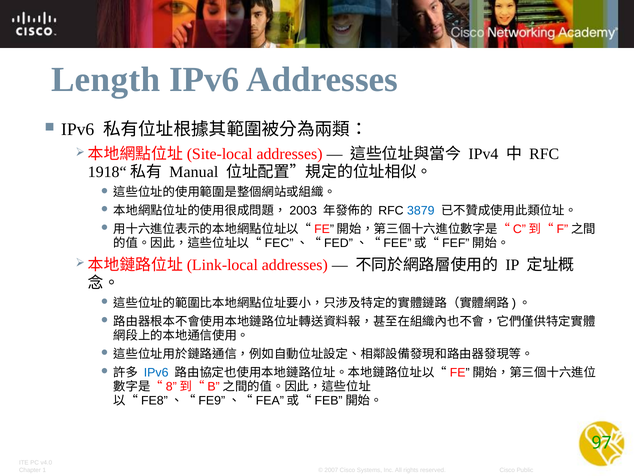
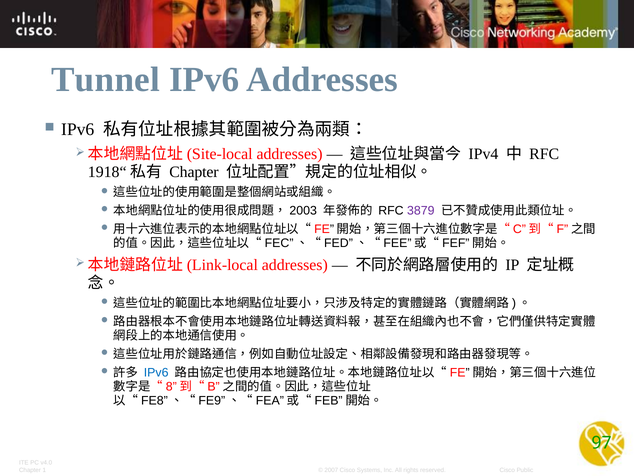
Length: Length -> Tunnel (106, 79)
Manual: Manual -> Chapter (194, 172)
3879 colour: blue -> purple (421, 211)
